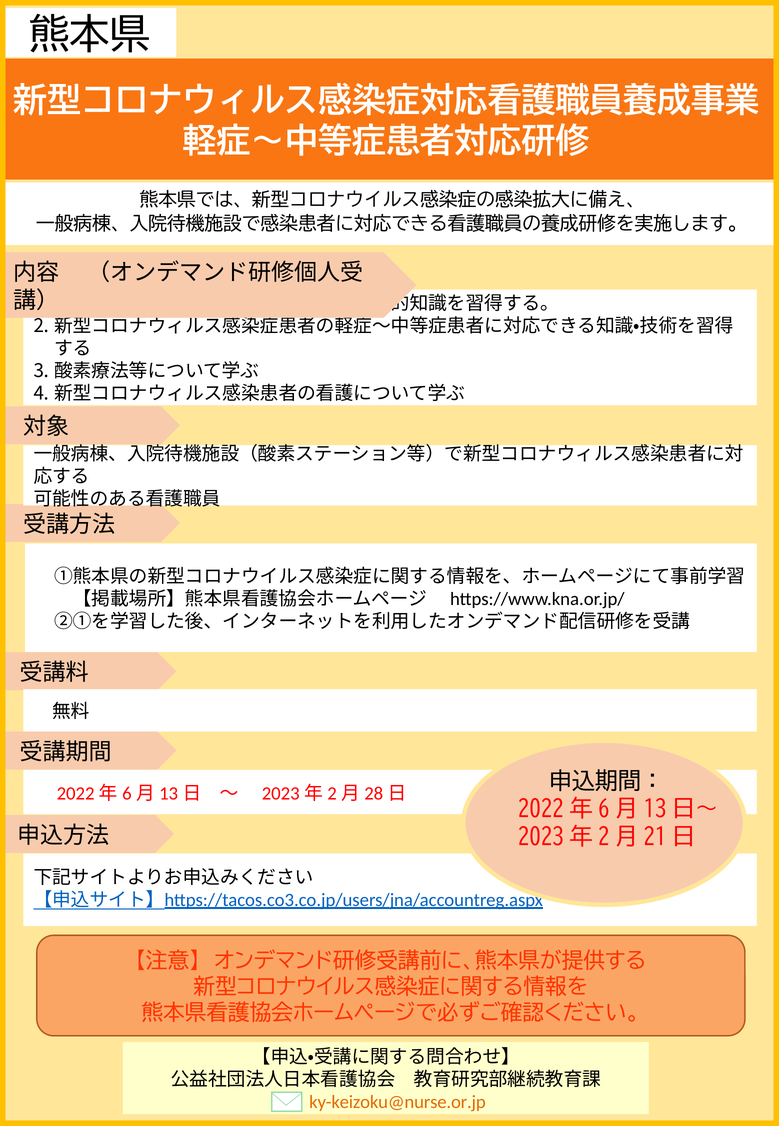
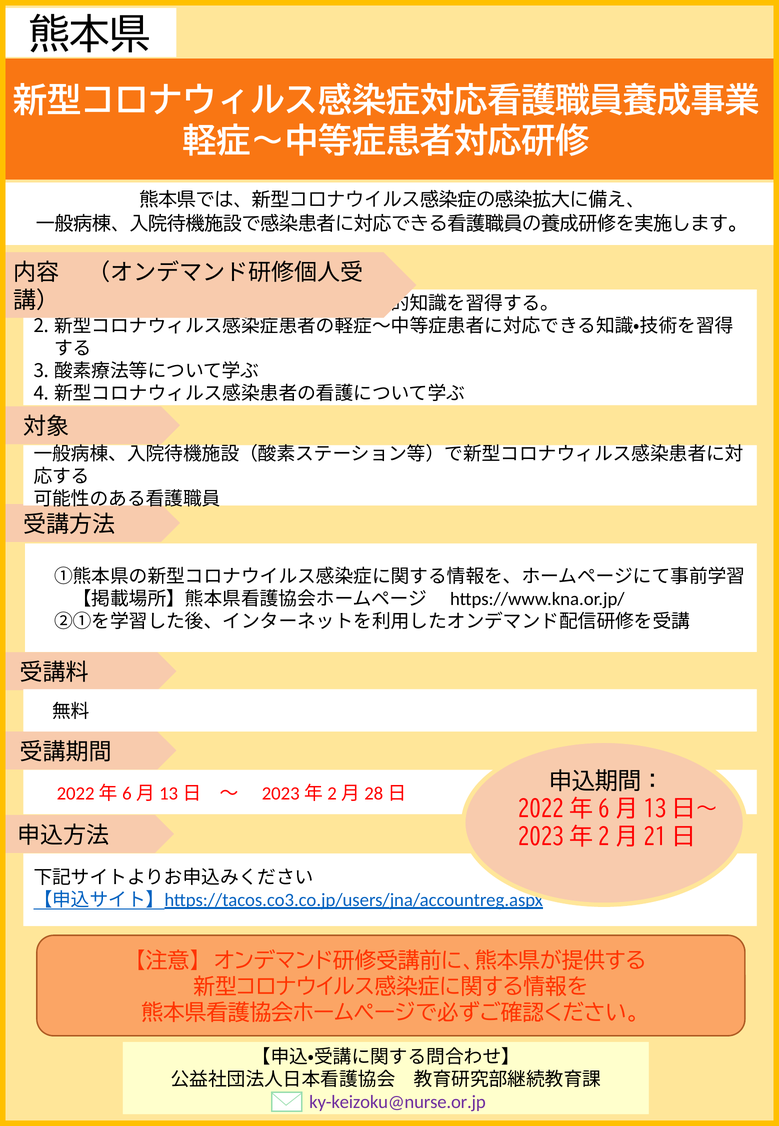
ky-keizoku@nurse.or.jp colour: orange -> purple (397, 1101)
